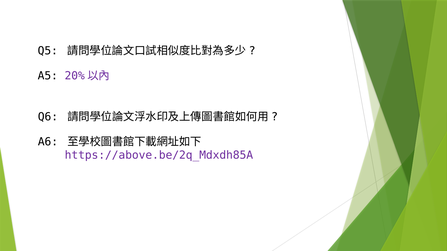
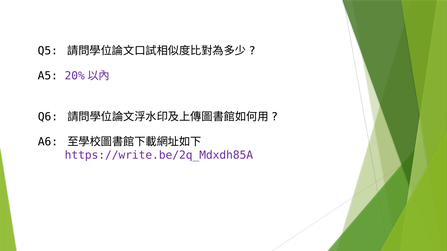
https://above.be/2q_Mdxdh85A: https://above.be/2q_Mdxdh85A -> https://write.be/2q_Mdxdh85A (159, 155)
